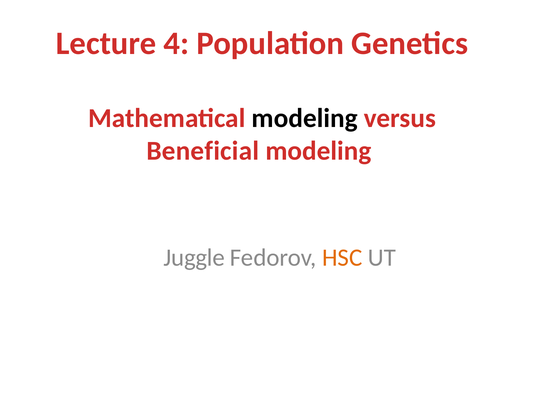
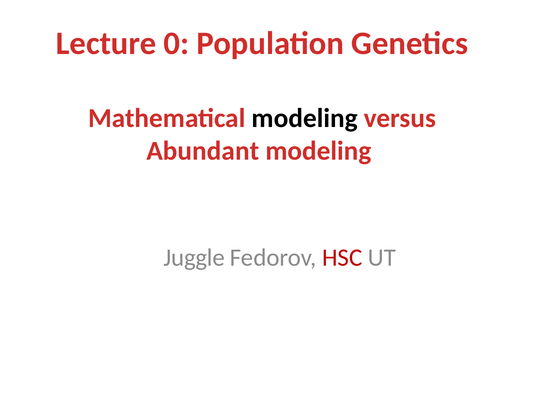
4: 4 -> 0 (176, 43)
Beneficial: Beneficial -> Abundant (203, 151)
HSC colour: orange -> red (342, 257)
